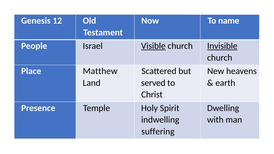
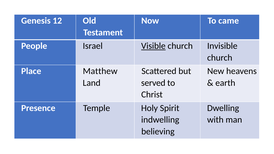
name: name -> came (229, 21)
Invisible underline: present -> none (222, 46)
suffering: suffering -> believing (158, 132)
